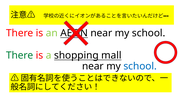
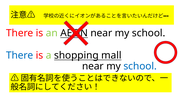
There colour: green -> blue (20, 56)
